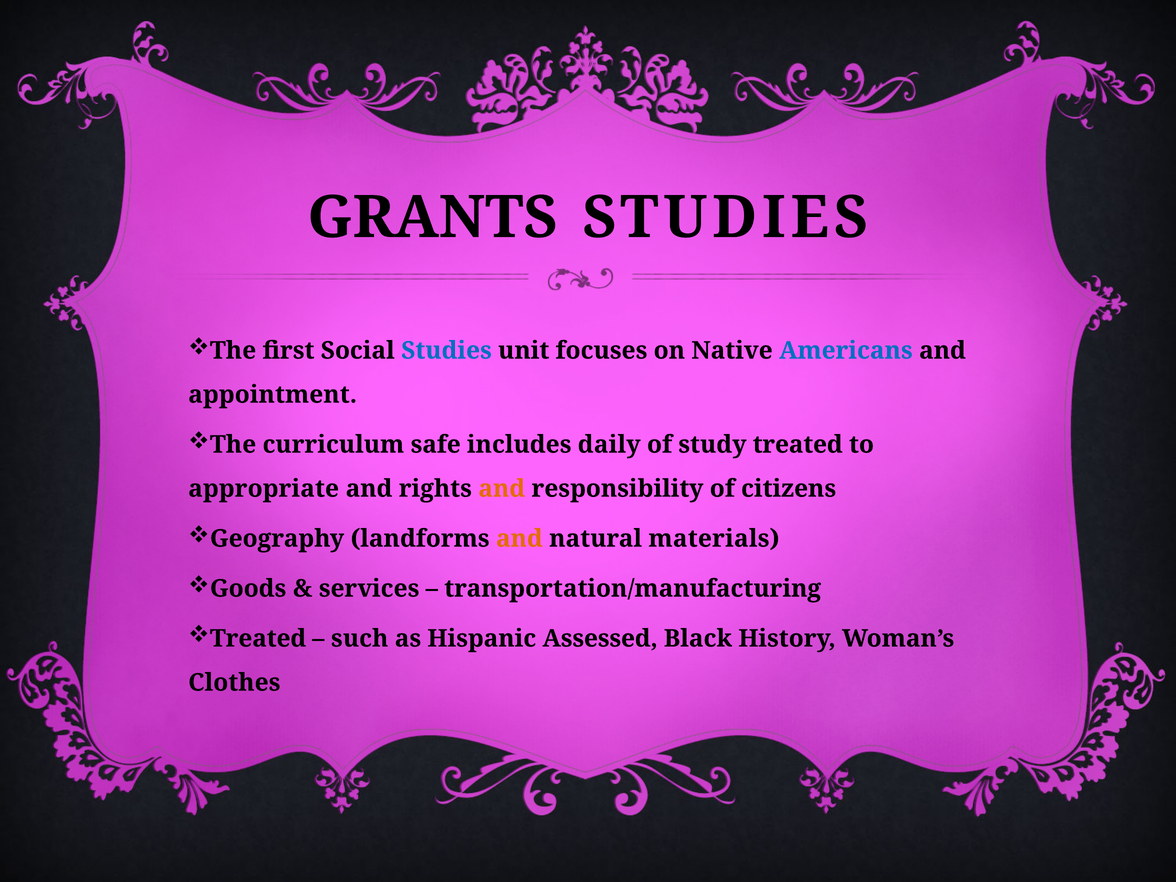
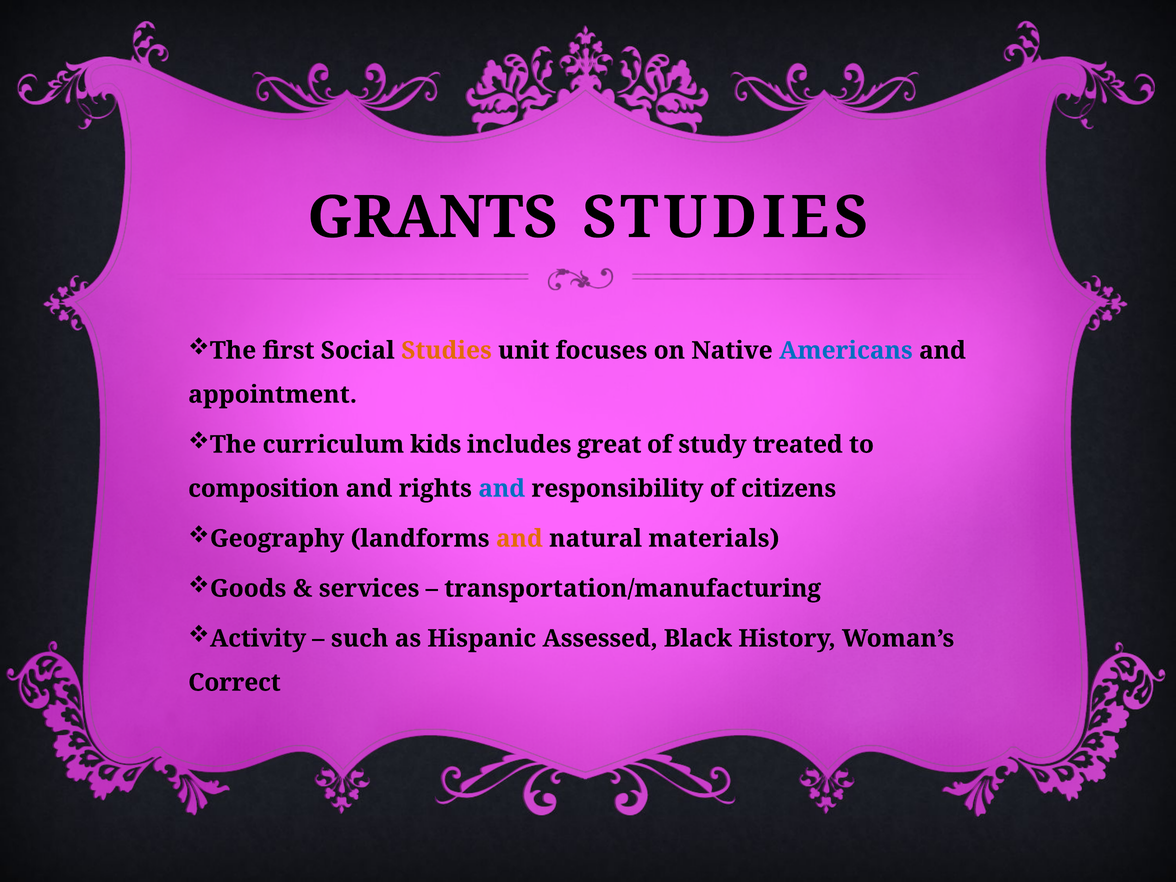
Studies colour: blue -> orange (446, 351)
safe: safe -> kids (436, 445)
daily: daily -> great (609, 445)
appropriate: appropriate -> composition (264, 489)
and colour: orange -> blue (502, 489)
Treated: Treated -> Activity (258, 639)
Clothes: Clothes -> Correct (234, 683)
